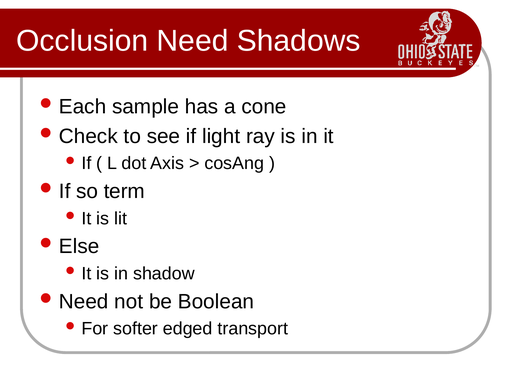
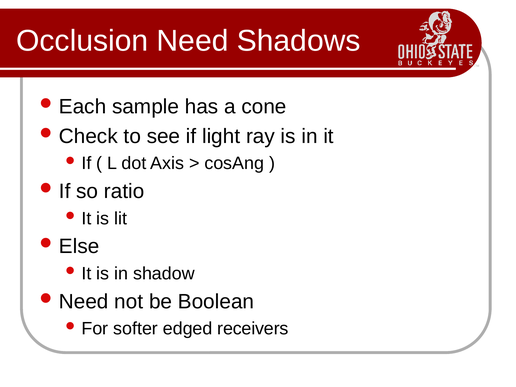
term: term -> ratio (124, 191)
transport: transport -> receivers (253, 329)
